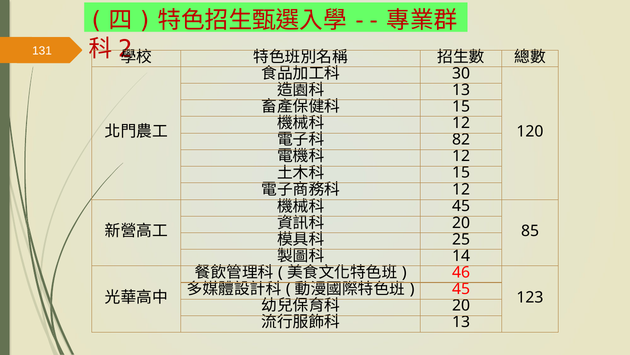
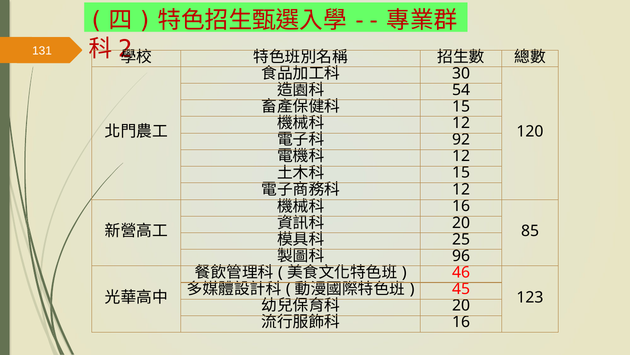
13: 13 -> 54 (461, 90)
82: 82 -> 92 (461, 139)
45: 45 -> 16 (461, 206)
14: 14 -> 96 (461, 255)
13: 13 -> 16 (461, 322)
